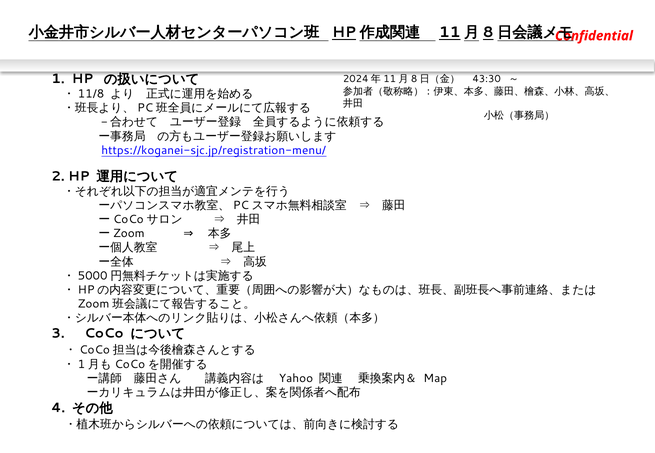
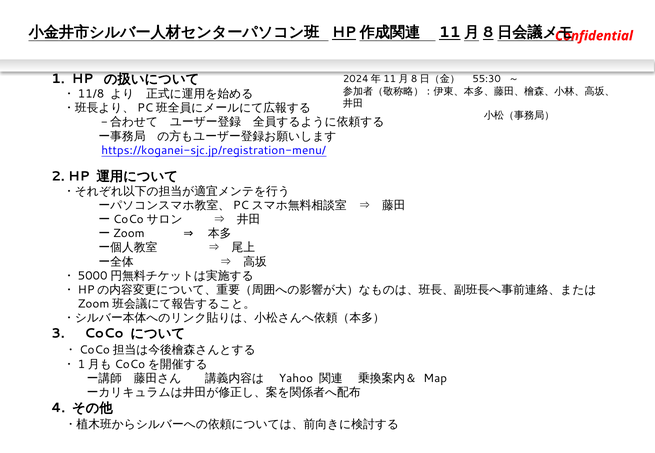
43:30: 43:30 -> 55:30 (487, 79)
